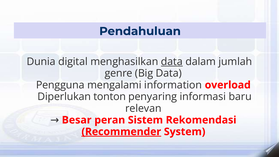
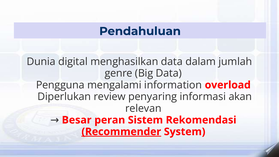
data underline: present -> none (172, 62)
tonton: tonton -> review (110, 97)
baru: baru -> akan (240, 97)
